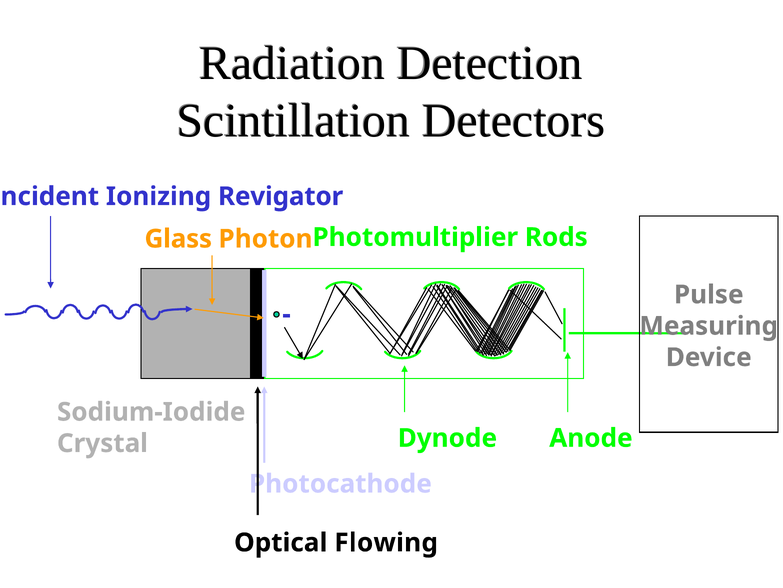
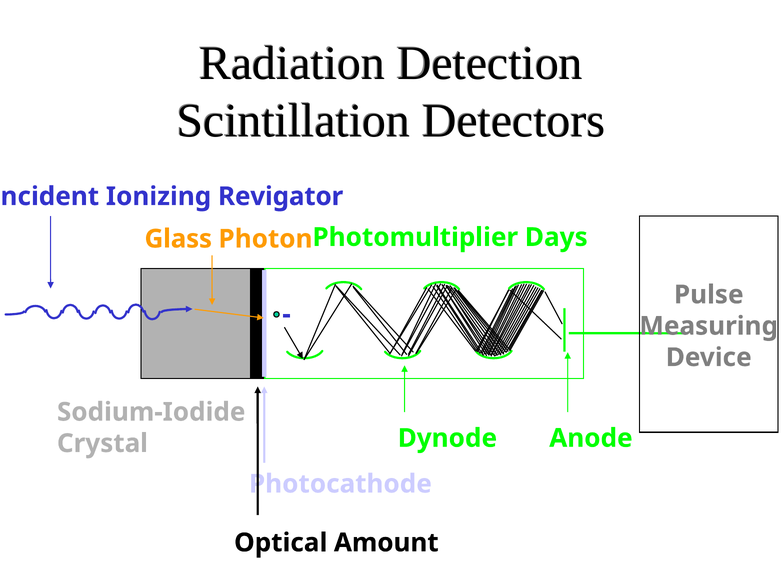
Rods: Rods -> Days (556, 237)
Flowing: Flowing -> Amount (386, 542)
